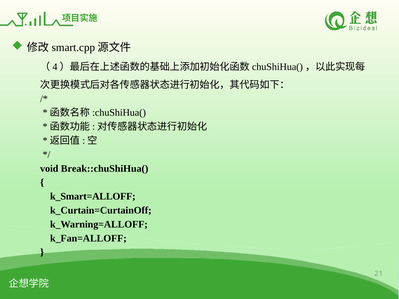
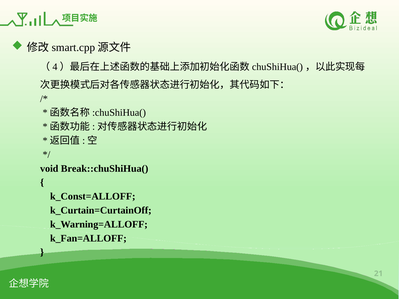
k_Smart=ALLOFF: k_Smart=ALLOFF -> k_Const=ALLOFF (93, 197)
